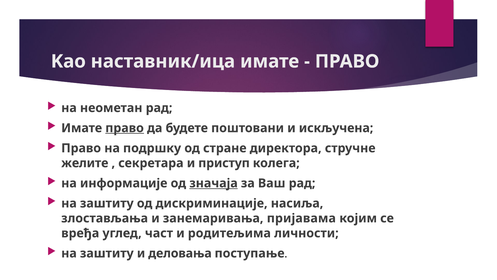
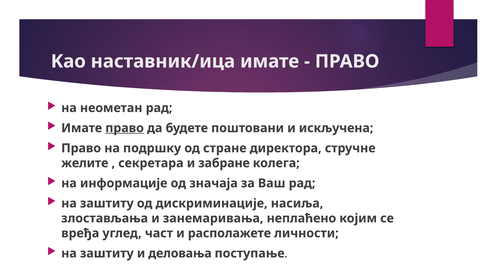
приступ: приступ -> забране (224, 163)
значаја underline: present -> none (214, 183)
пријавама: пријавама -> неплаћено (301, 218)
родитељима: родитељима -> располажете (229, 233)
